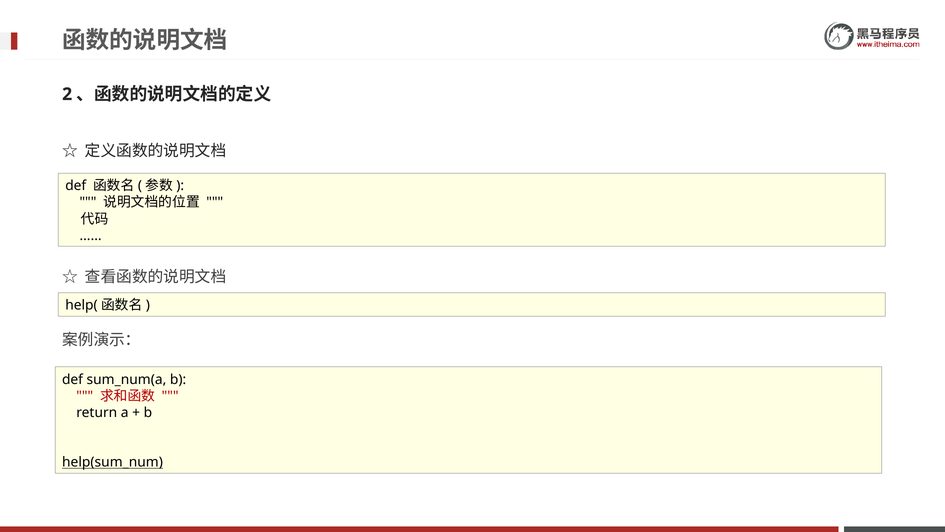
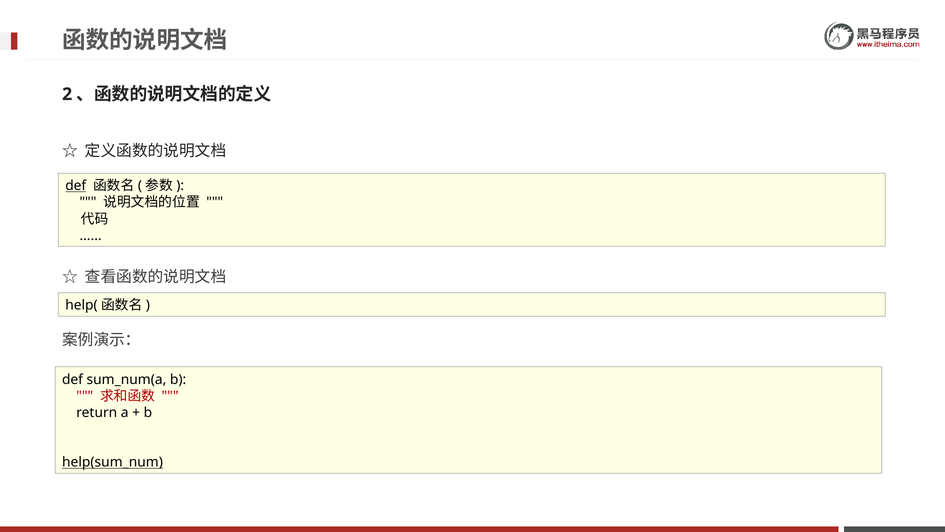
def underline: none -> present (76, 186)
